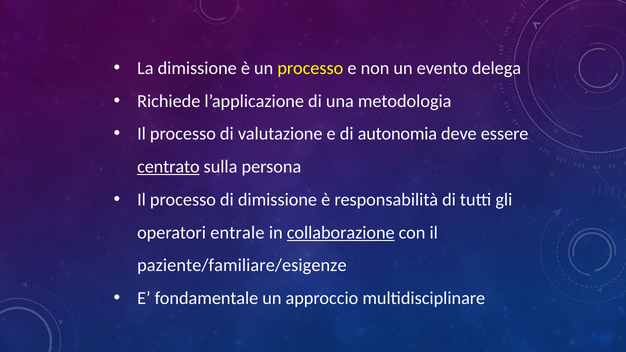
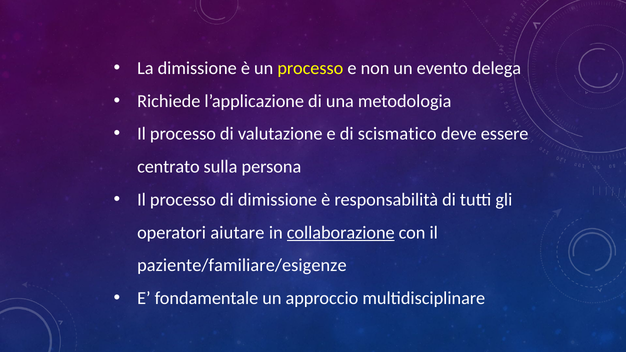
autonomia: autonomia -> scismatico (397, 134)
centrato underline: present -> none (168, 167)
entrale: entrale -> aiutare (237, 233)
